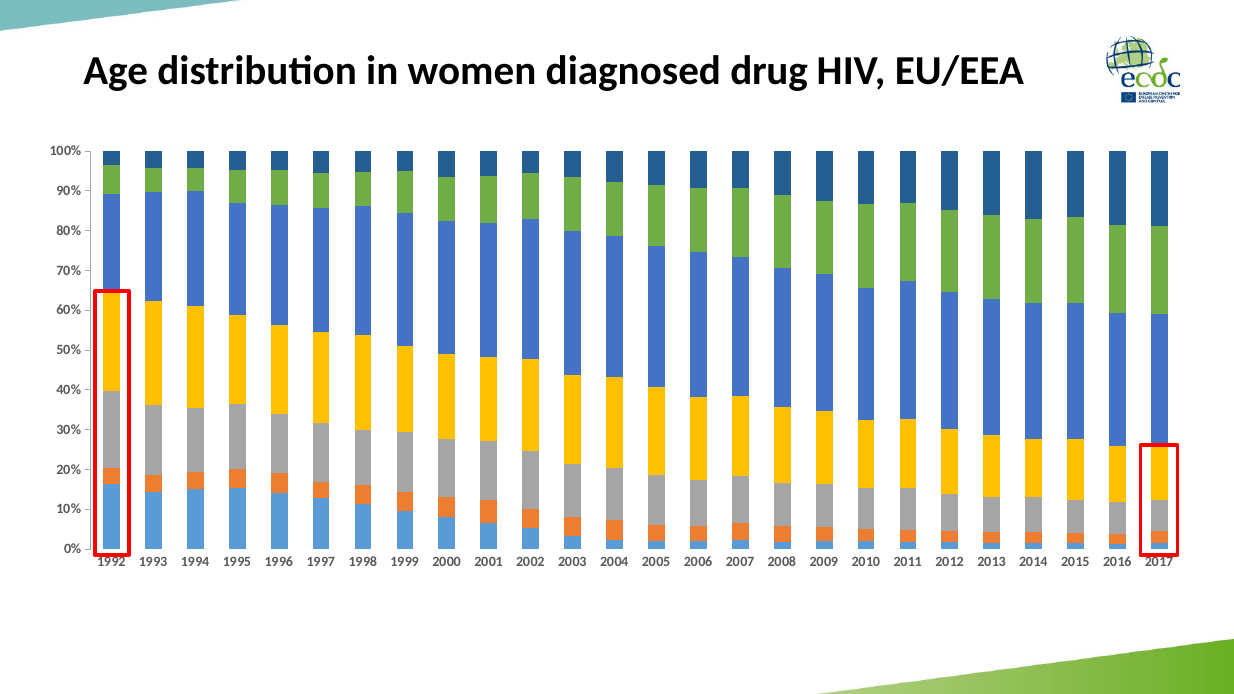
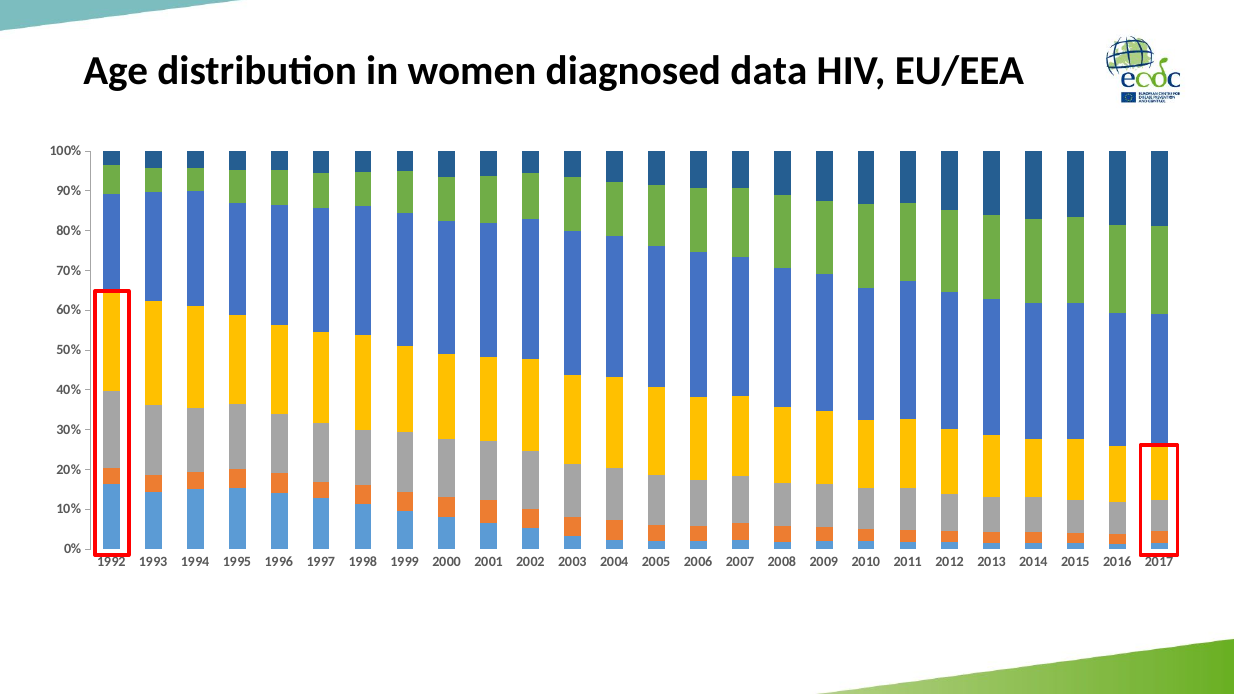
drug: drug -> data (769, 71)
